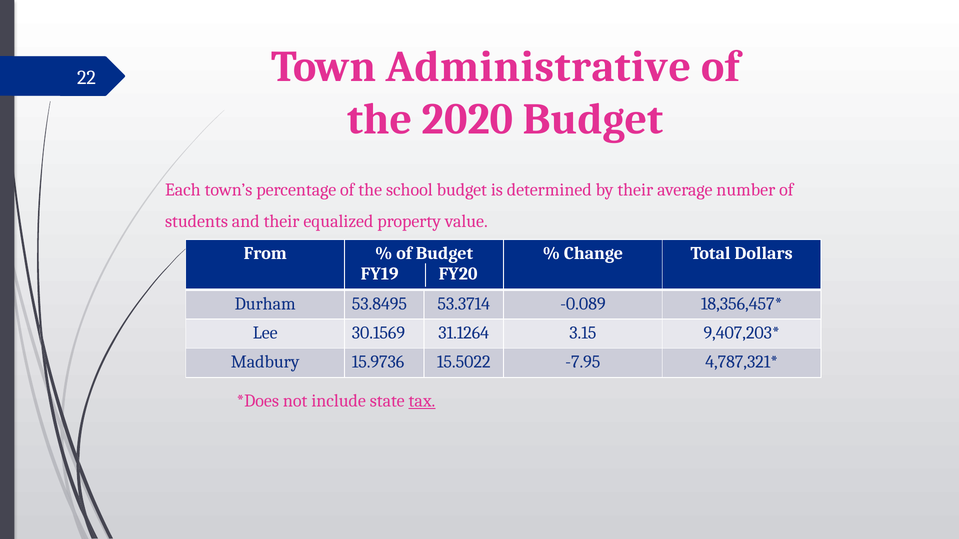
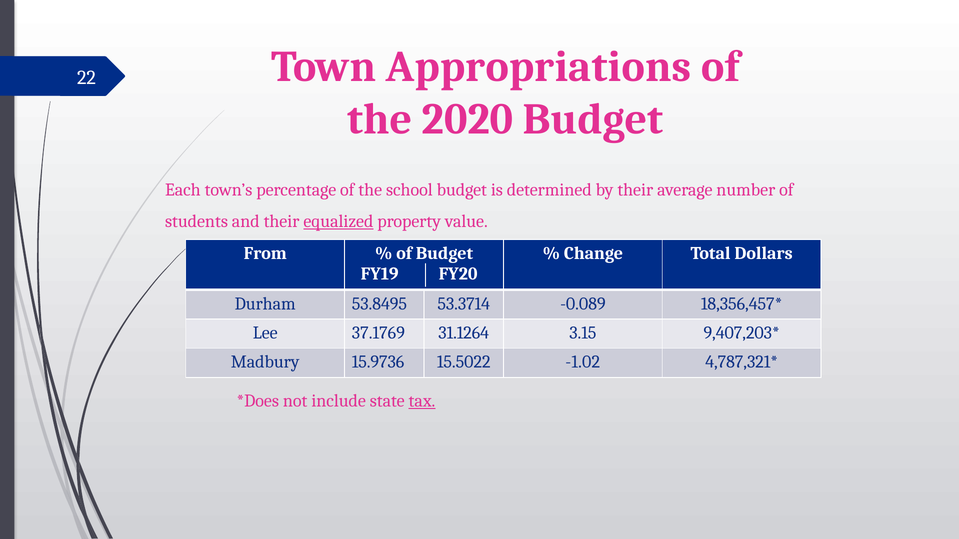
Administrative: Administrative -> Appropriations (539, 67)
equalized underline: none -> present (338, 222)
30.1569: 30.1569 -> 37.1769 (378, 333)
-7.95: -7.95 -> -1.02 (583, 362)
